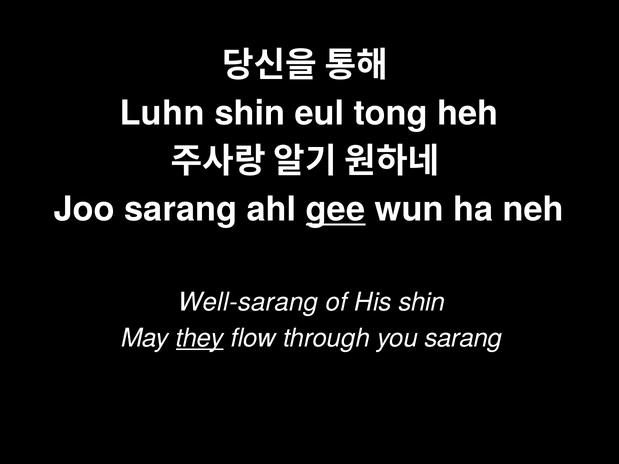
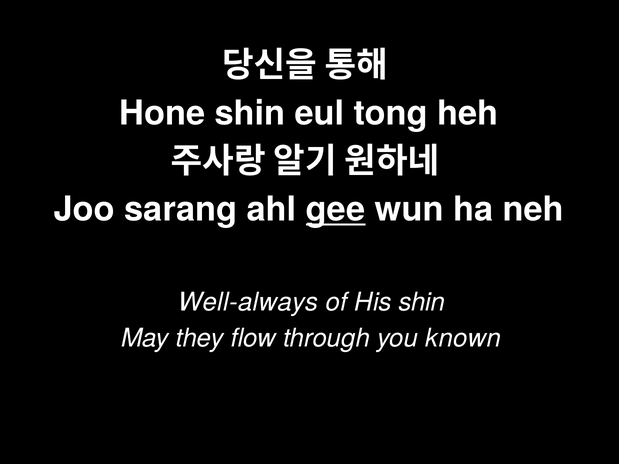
Luhn: Luhn -> Hone (162, 113)
Well-sarang: Well-sarang -> Well-always (248, 302)
they underline: present -> none (200, 338)
you sarang: sarang -> known (463, 338)
